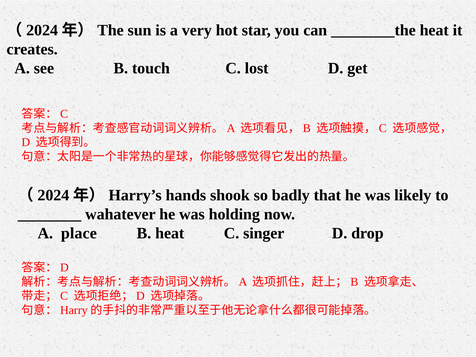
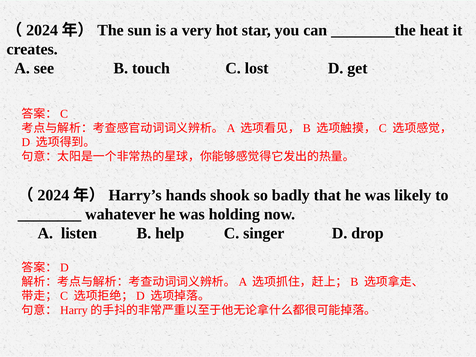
place: place -> listen (79, 233)
B heat: heat -> help (170, 233)
